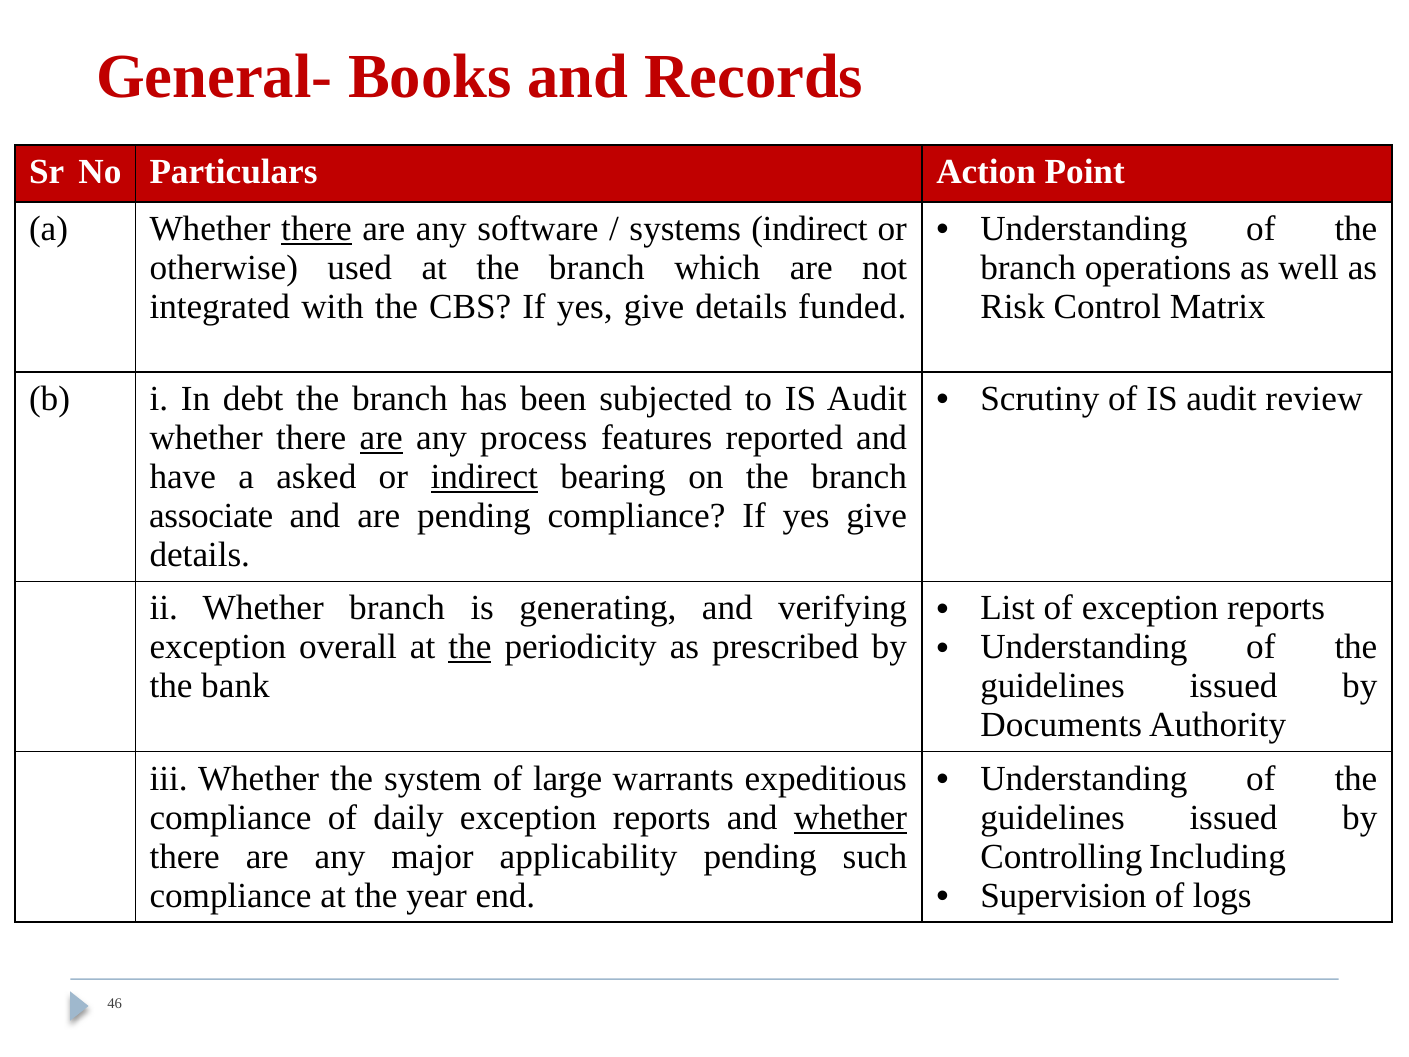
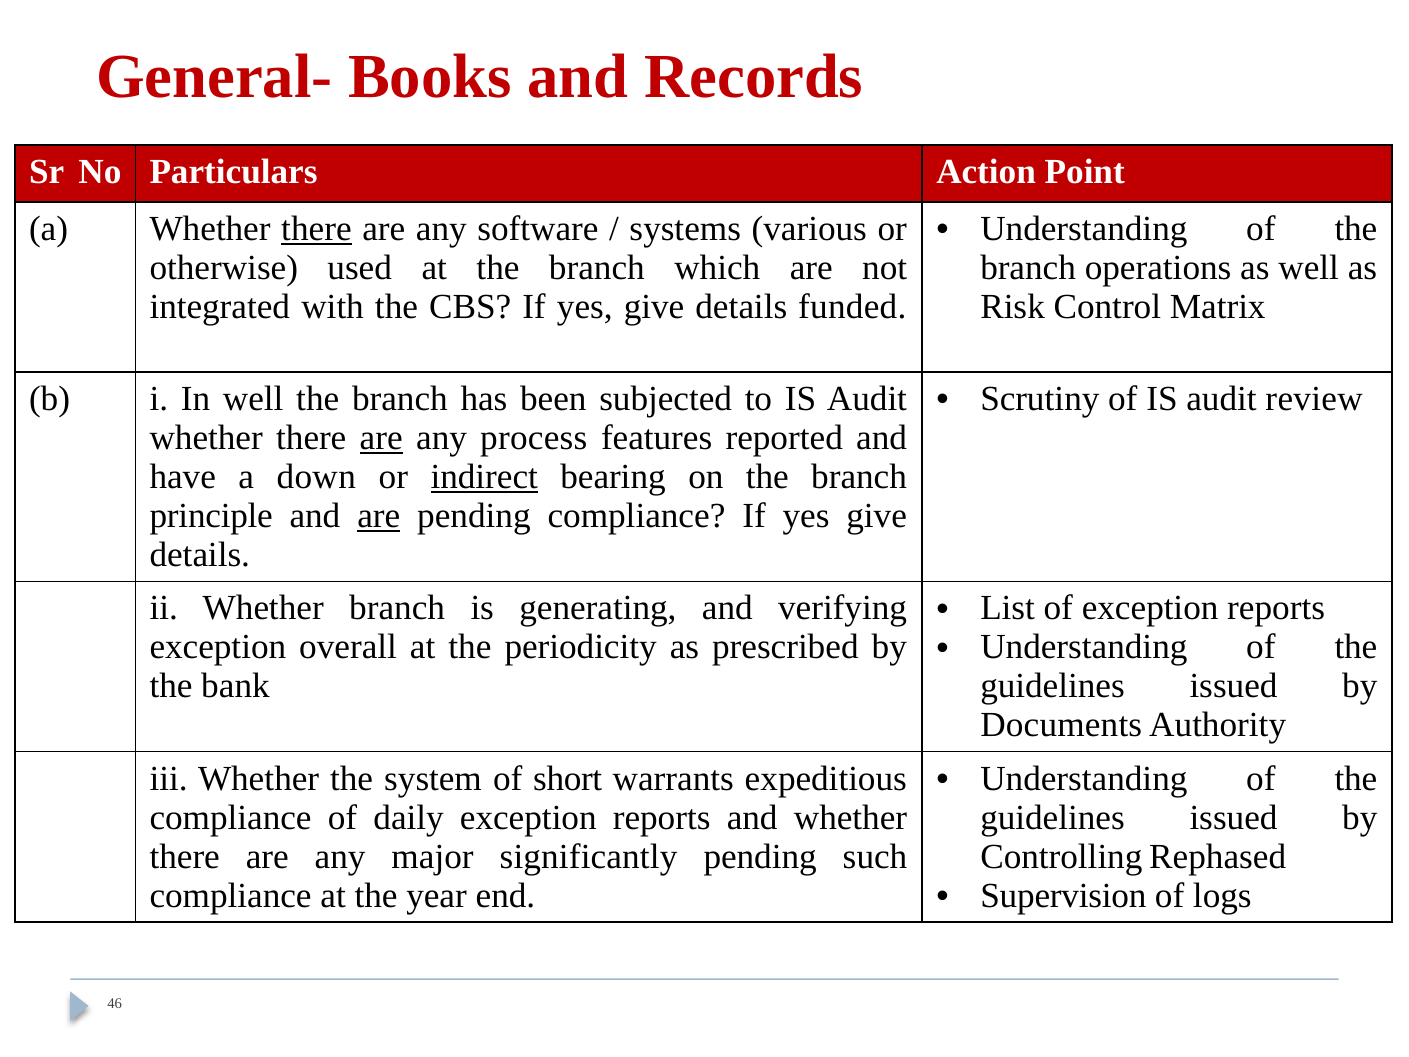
systems indirect: indirect -> various (809, 229)
In debt: debt -> well (253, 399)
asked: asked -> down (316, 477)
associate: associate -> principle (211, 516)
are underline: none -> present (379, 516)
the underline: present -> none (470, 647)
large: large -> short (568, 778)
whether underline: present -> none (851, 817)
applicability: applicability -> significantly (589, 856)
Including: Including -> Rephased (1218, 856)
